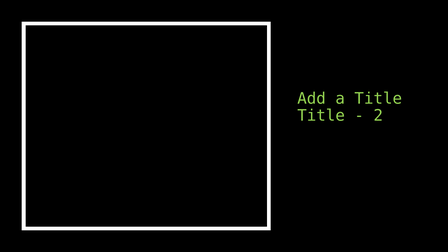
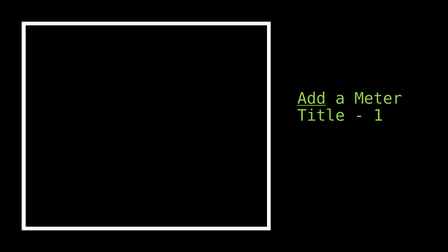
Add underline: none -> present (312, 99)
a Title: Title -> Meter (378, 99)
2: 2 -> 1 (378, 116)
